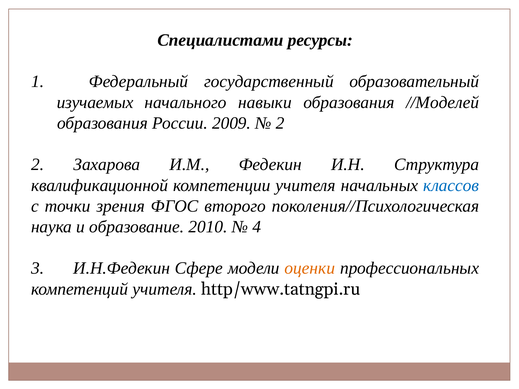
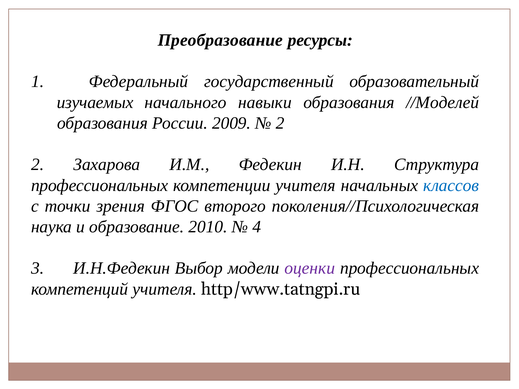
Специалистами: Специалистами -> Преобразование (220, 40)
квалификационной: квалификационной -> профессиональных (100, 185)
Сфере: Сфере -> Выбор (199, 268)
оценки colour: orange -> purple (310, 268)
